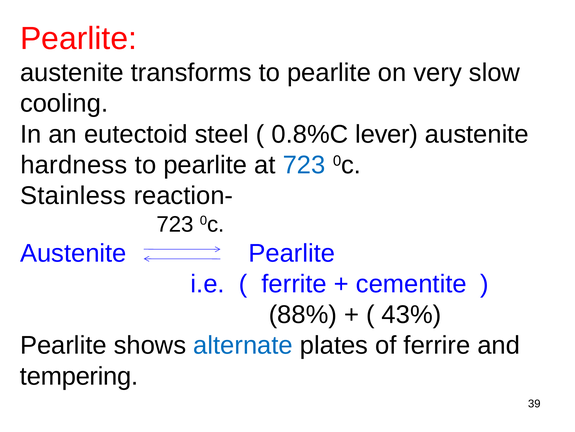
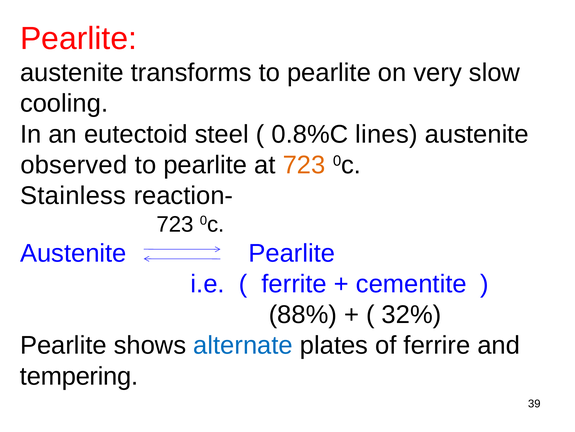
lever: lever -> lines (386, 134)
hardness: hardness -> observed (74, 165)
723 colour: blue -> orange (304, 165)
43%: 43% -> 32% (411, 314)
